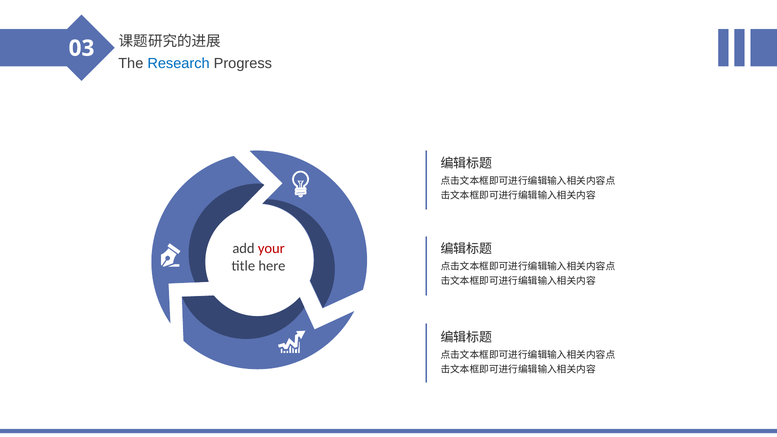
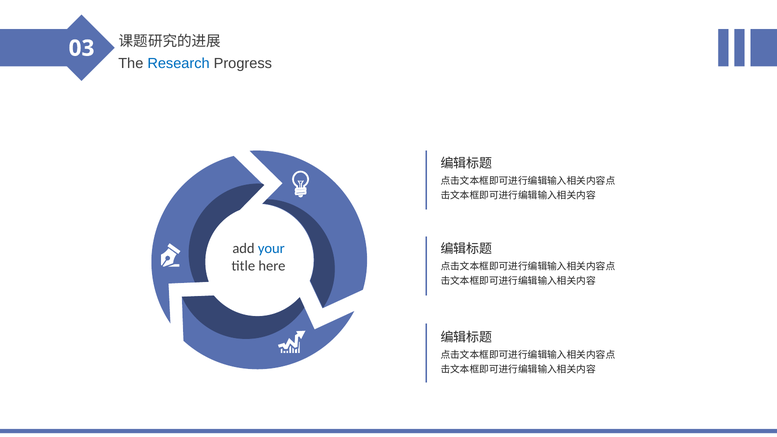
your colour: red -> blue (271, 249)
